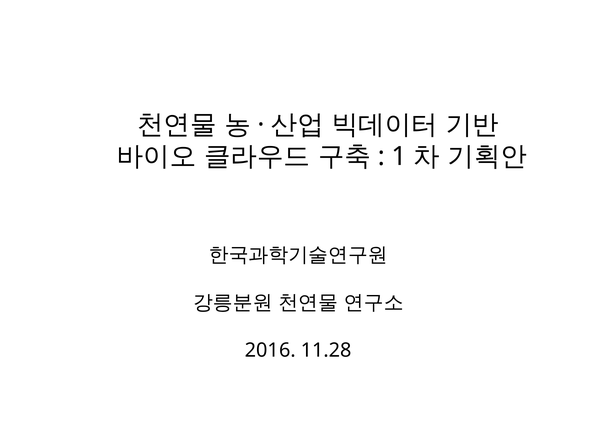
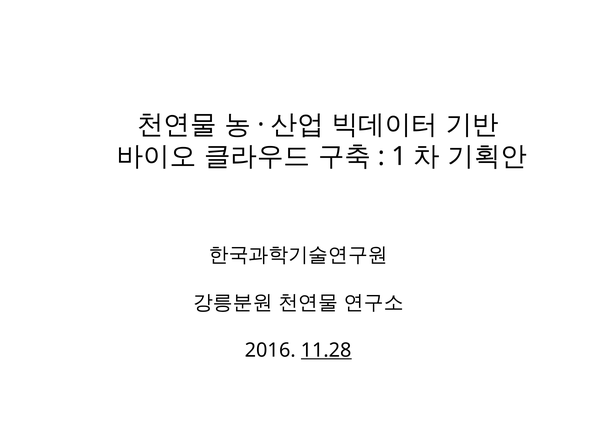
11.28 underline: none -> present (326, 350)
